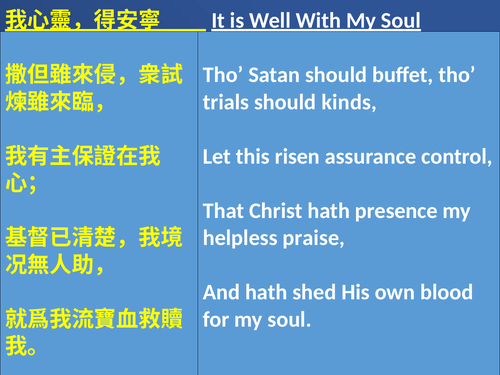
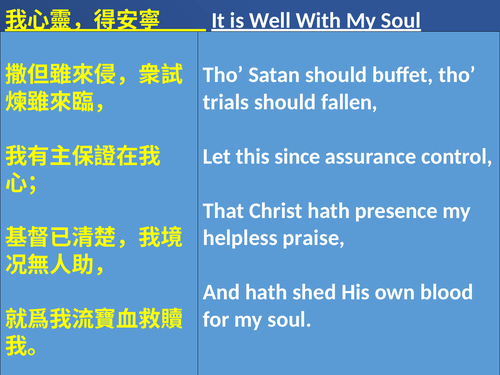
kinds: kinds -> fallen (349, 102)
risen: risen -> since (297, 156)
